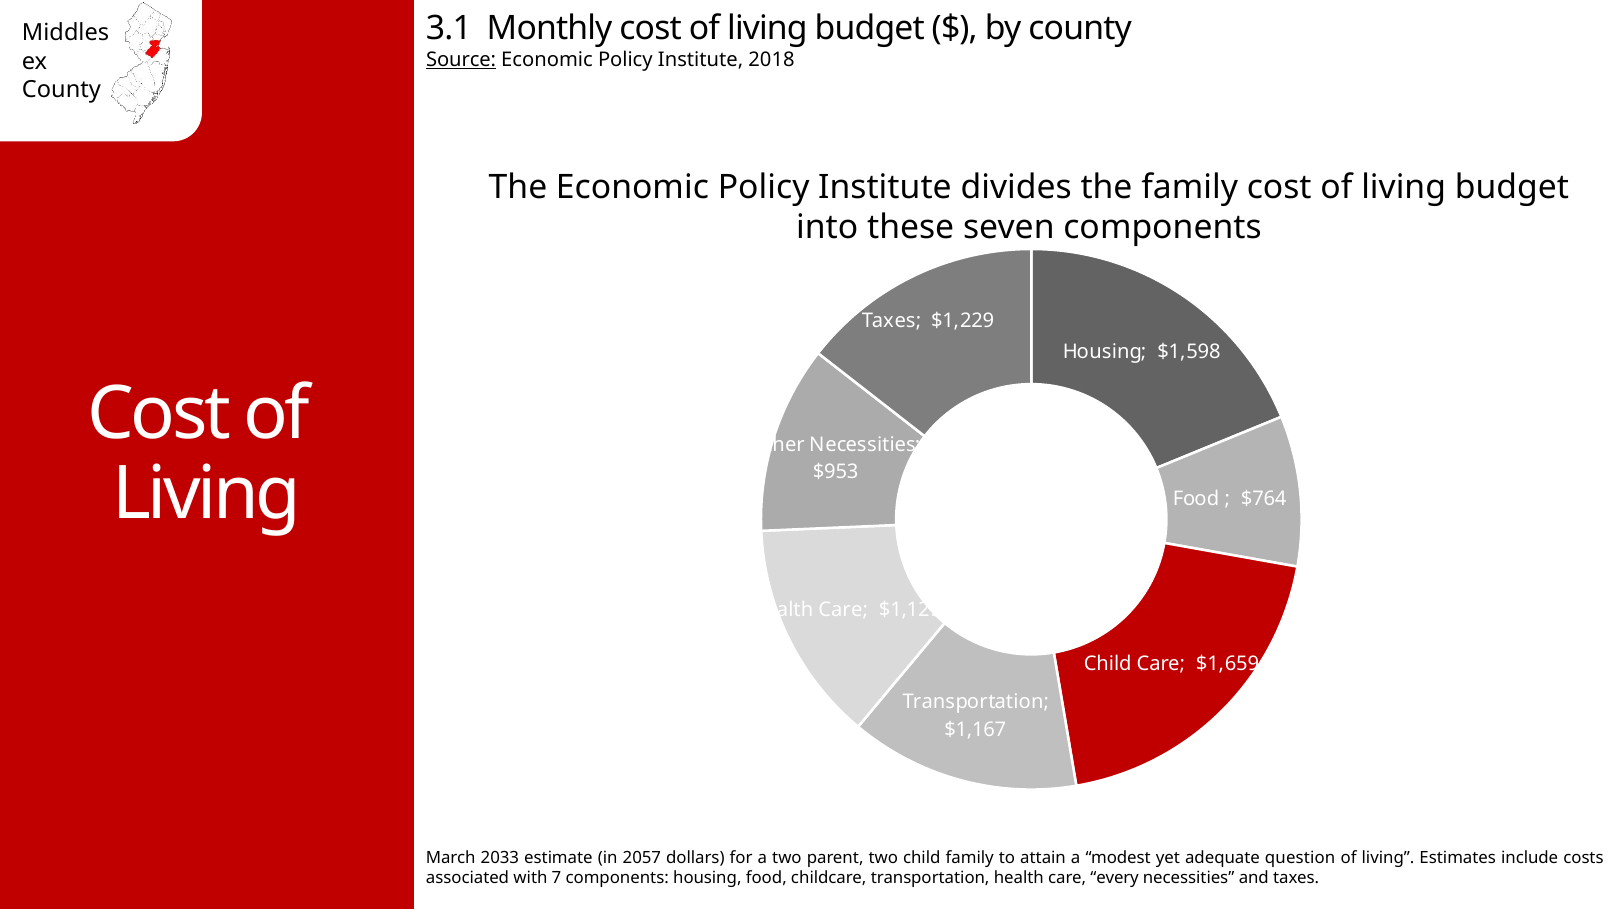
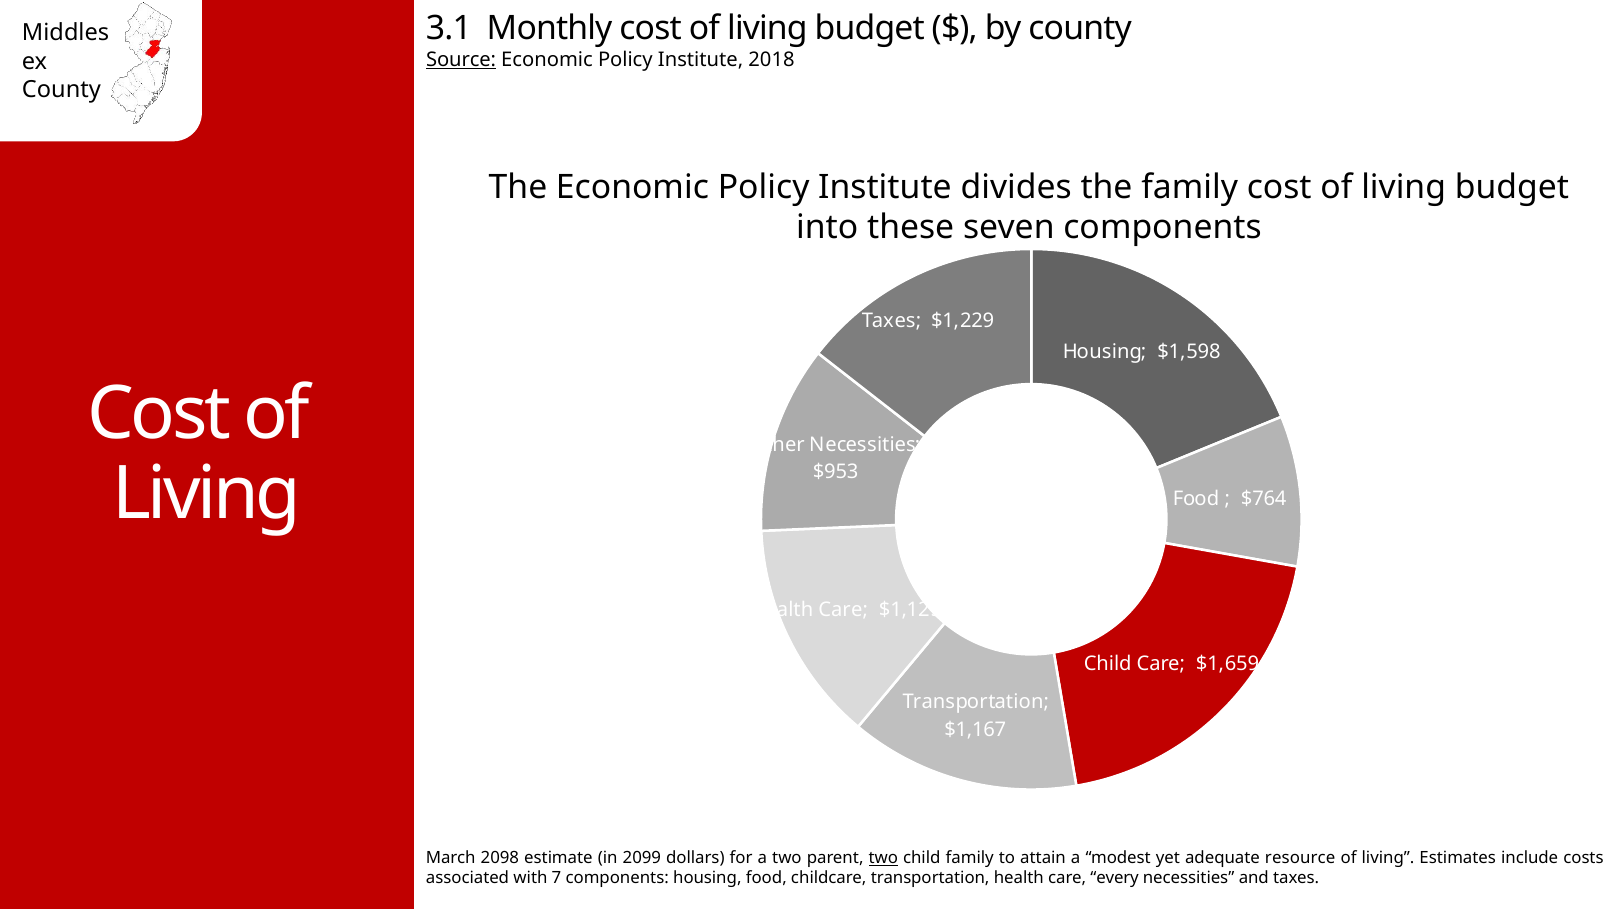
2033: 2033 -> 2098 (500, 858)
2057: 2057 -> 2099 (642, 858)
two underline: none -> present (883, 858)
question: question -> resource (1300, 858)
